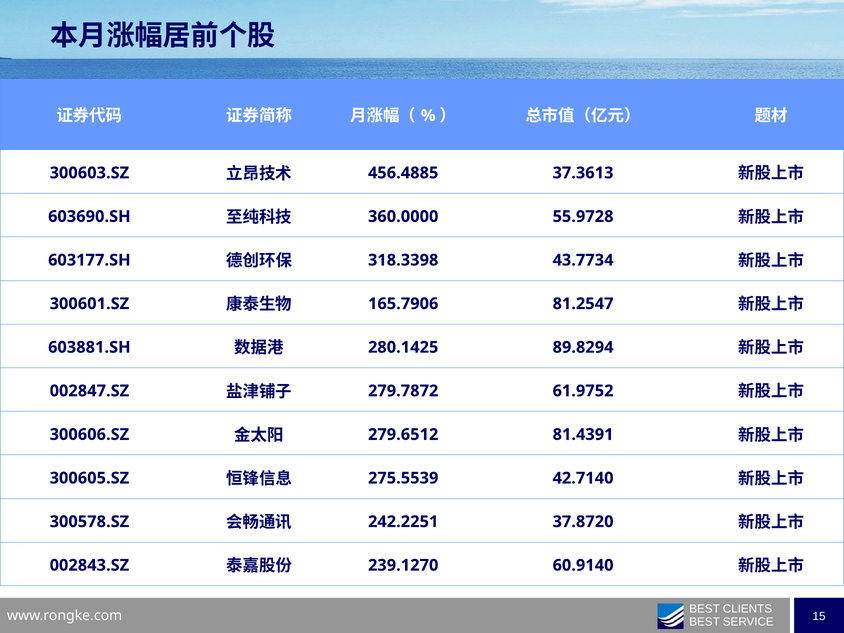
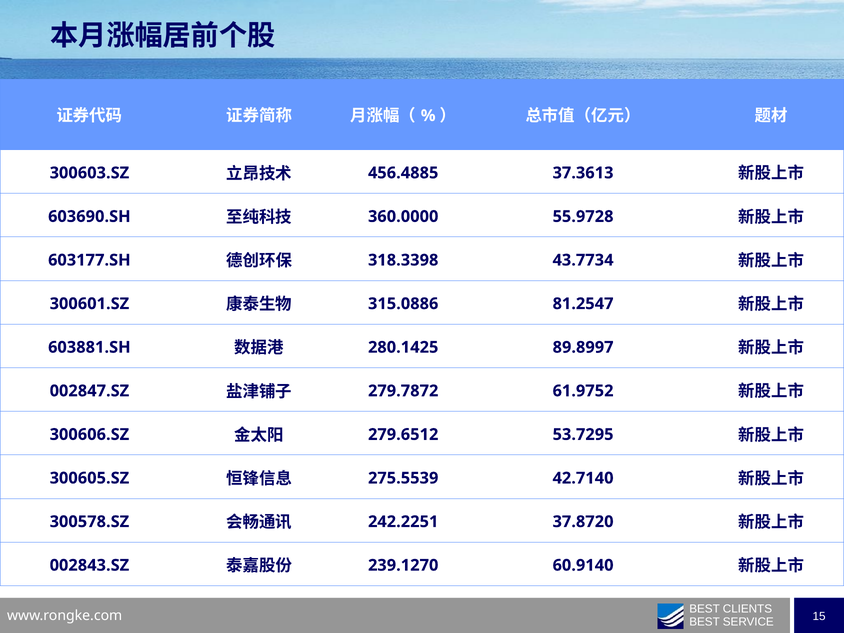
165.7906: 165.7906 -> 315.0886 (403, 304)
89.8294: 89.8294 -> 89.8997 (583, 347)
81.4391: 81.4391 -> 53.7295 (583, 434)
